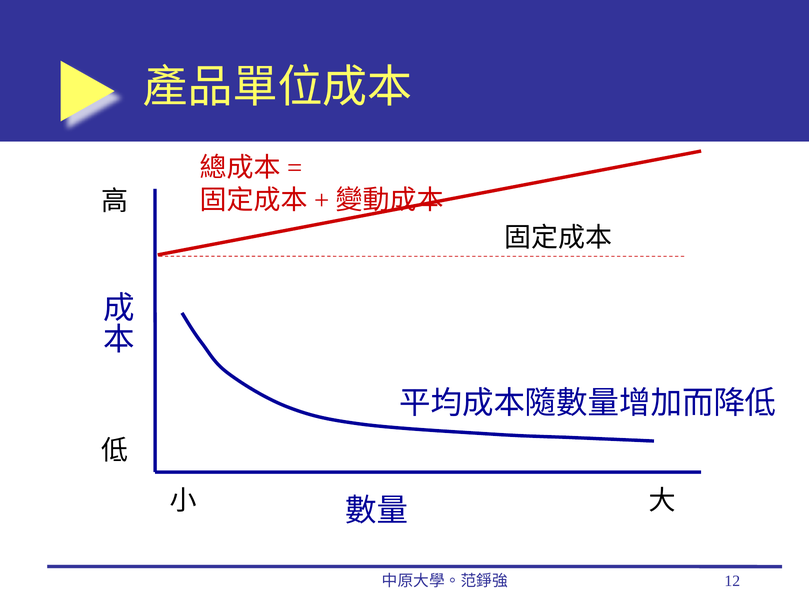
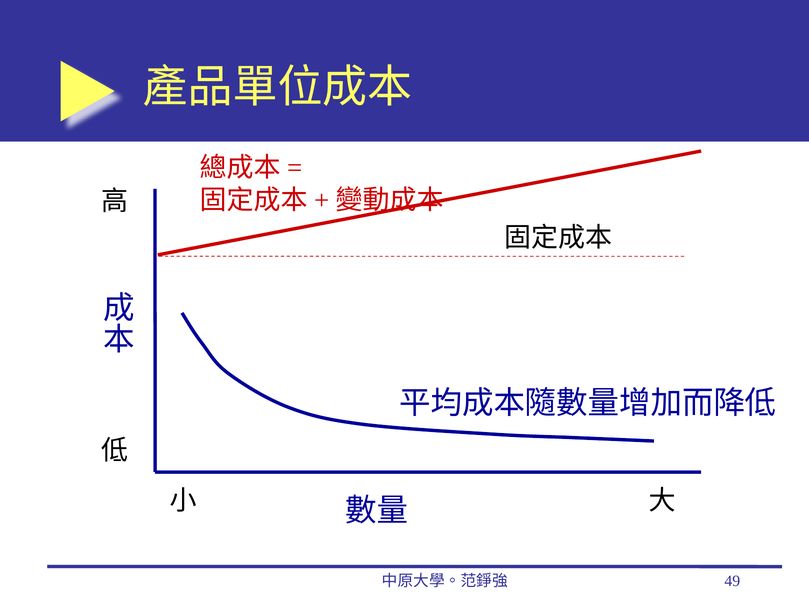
12: 12 -> 49 (732, 581)
